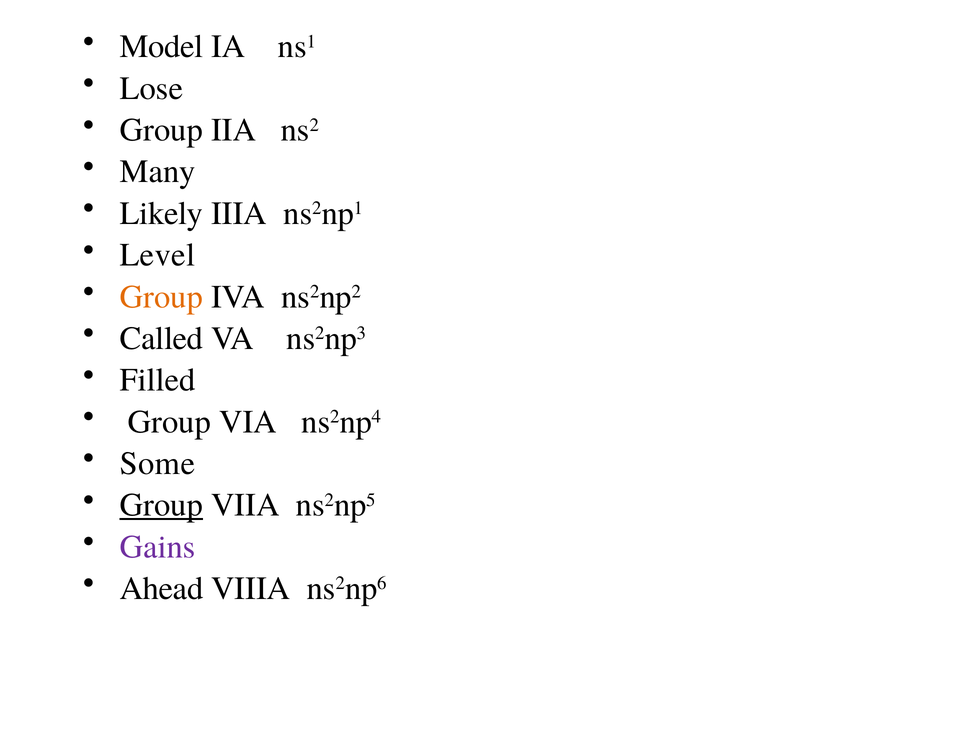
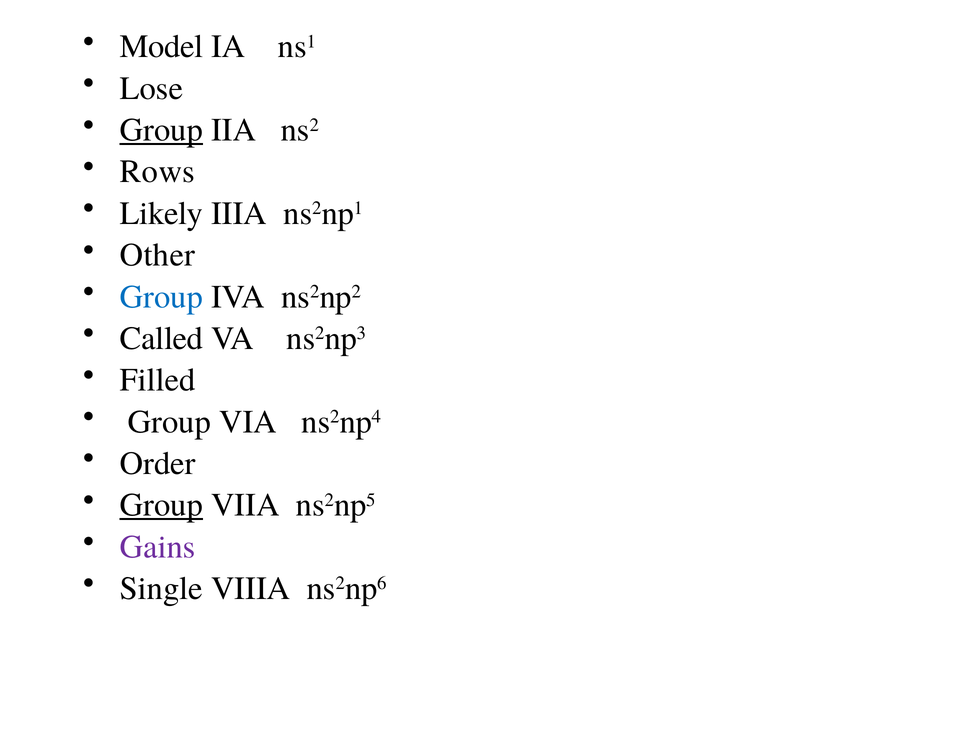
Group underline: none -> present (161, 130)
Many: Many -> Rows (157, 172)
Level: Level -> Other (157, 255)
Group colour: orange -> blue (161, 297)
Some: Some -> Order (158, 463)
Ahead: Ahead -> Single (161, 588)
